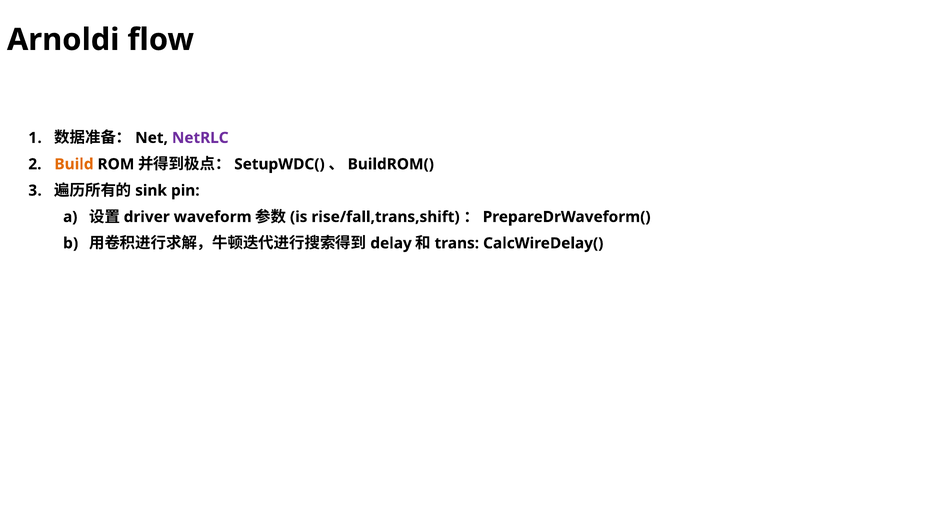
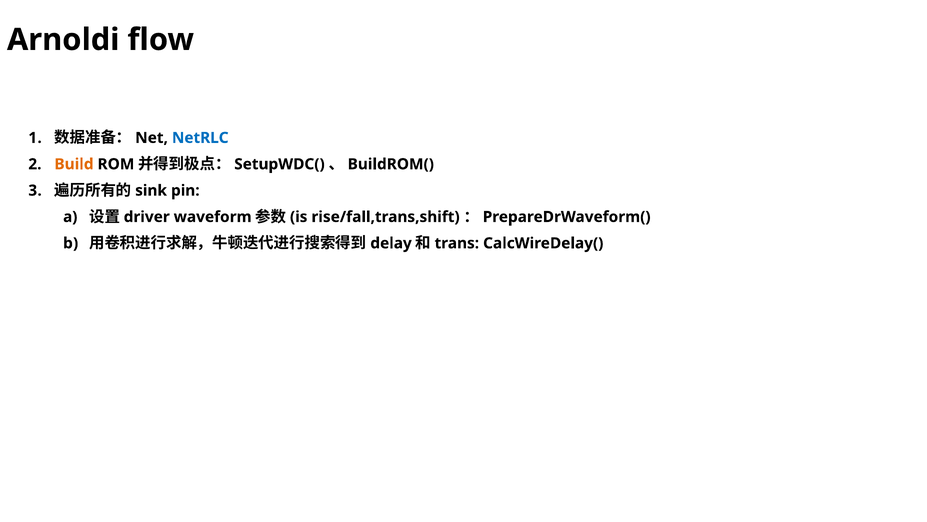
NetRLC colour: purple -> blue (200, 138)
